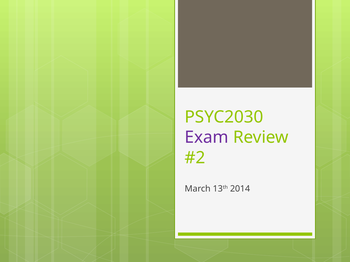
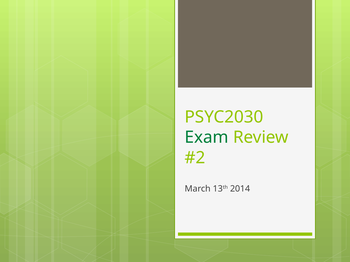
Exam colour: purple -> green (207, 138)
